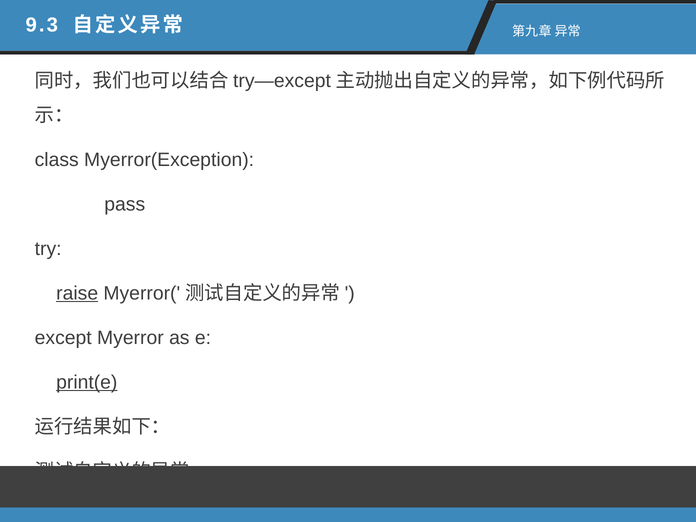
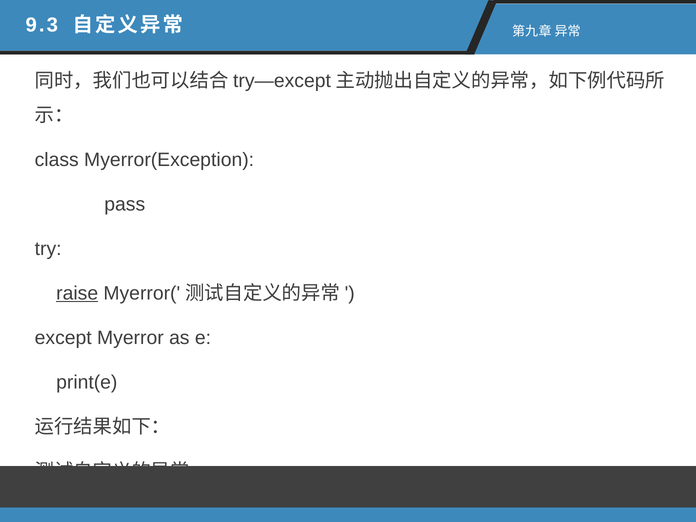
print(e underline: present -> none (87, 382)
